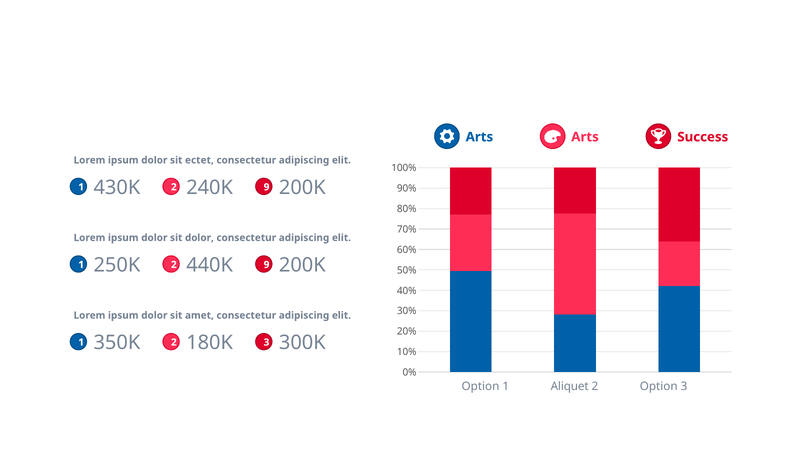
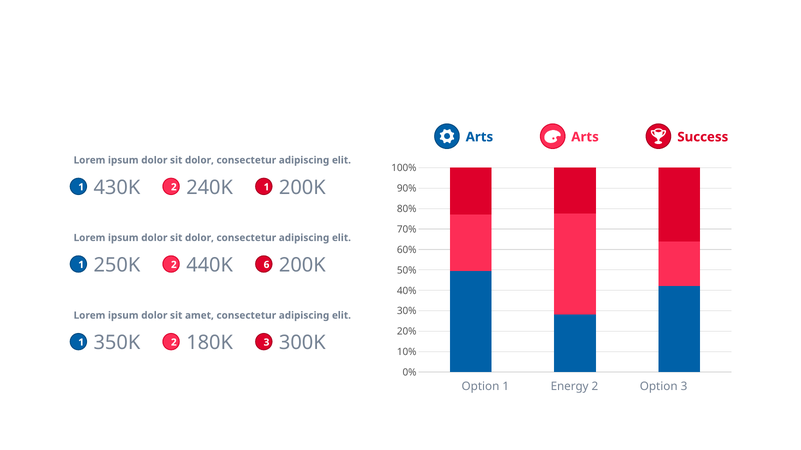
ectet: ectet -> dolor (199, 160)
430K 9: 9 -> 1 (267, 187)
250K 9: 9 -> 6 (267, 265)
Aliquet: Aliquet -> Energy (570, 387)
